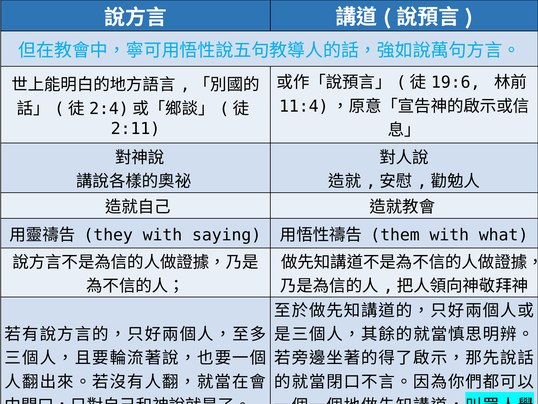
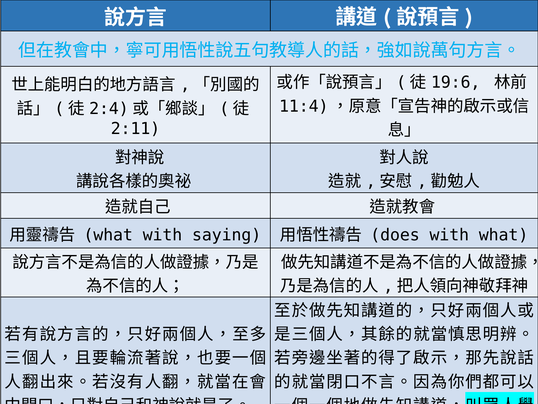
they: they -> what (108, 235)
them: them -> does (395, 235)
